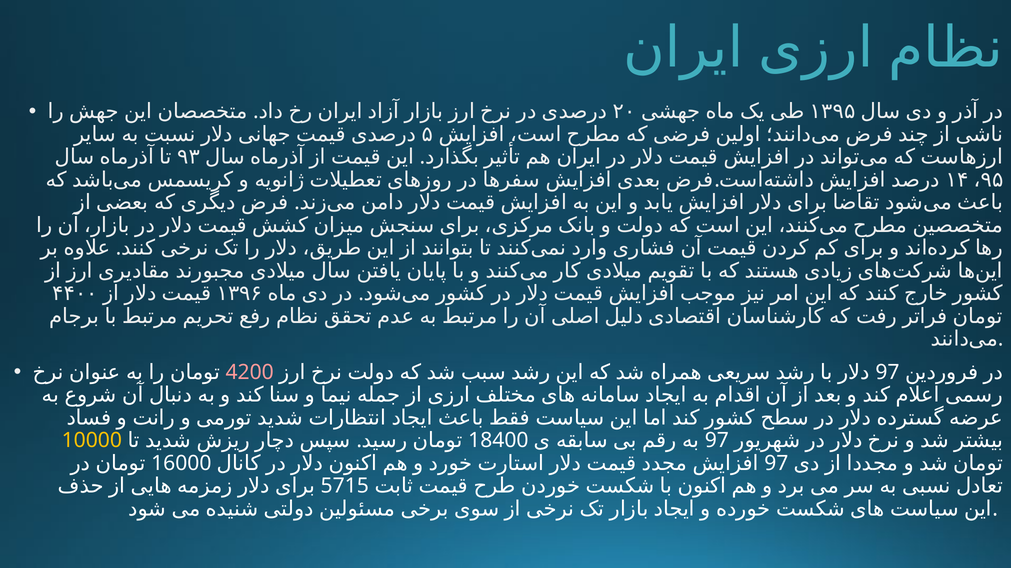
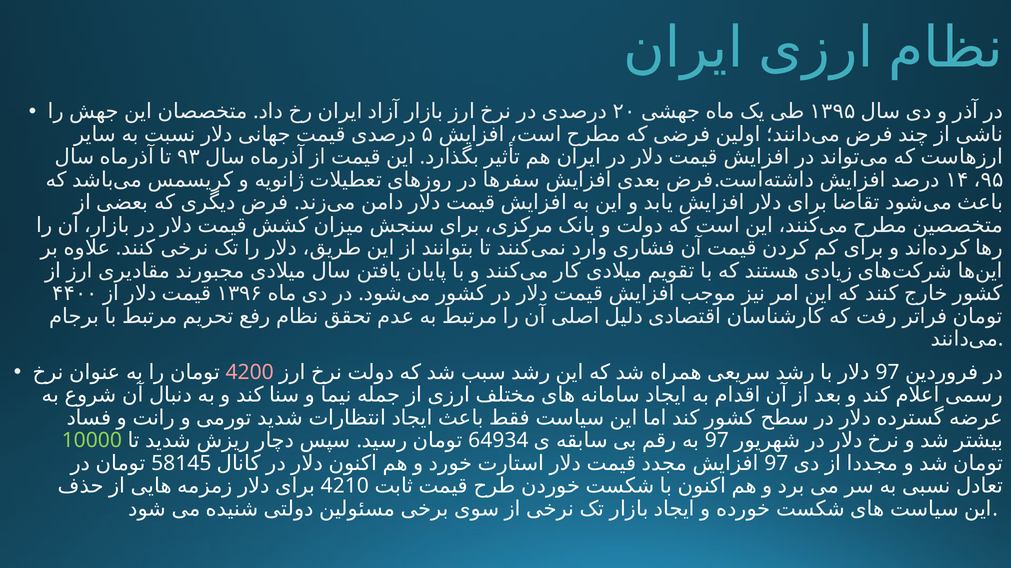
10000 colour: yellow -> light green (92, 441)
18400: 18400 -> 64934 (498, 441)
16000: 16000 -> 58145 (181, 464)
5715: 5715 -> 4210 (345, 487)
